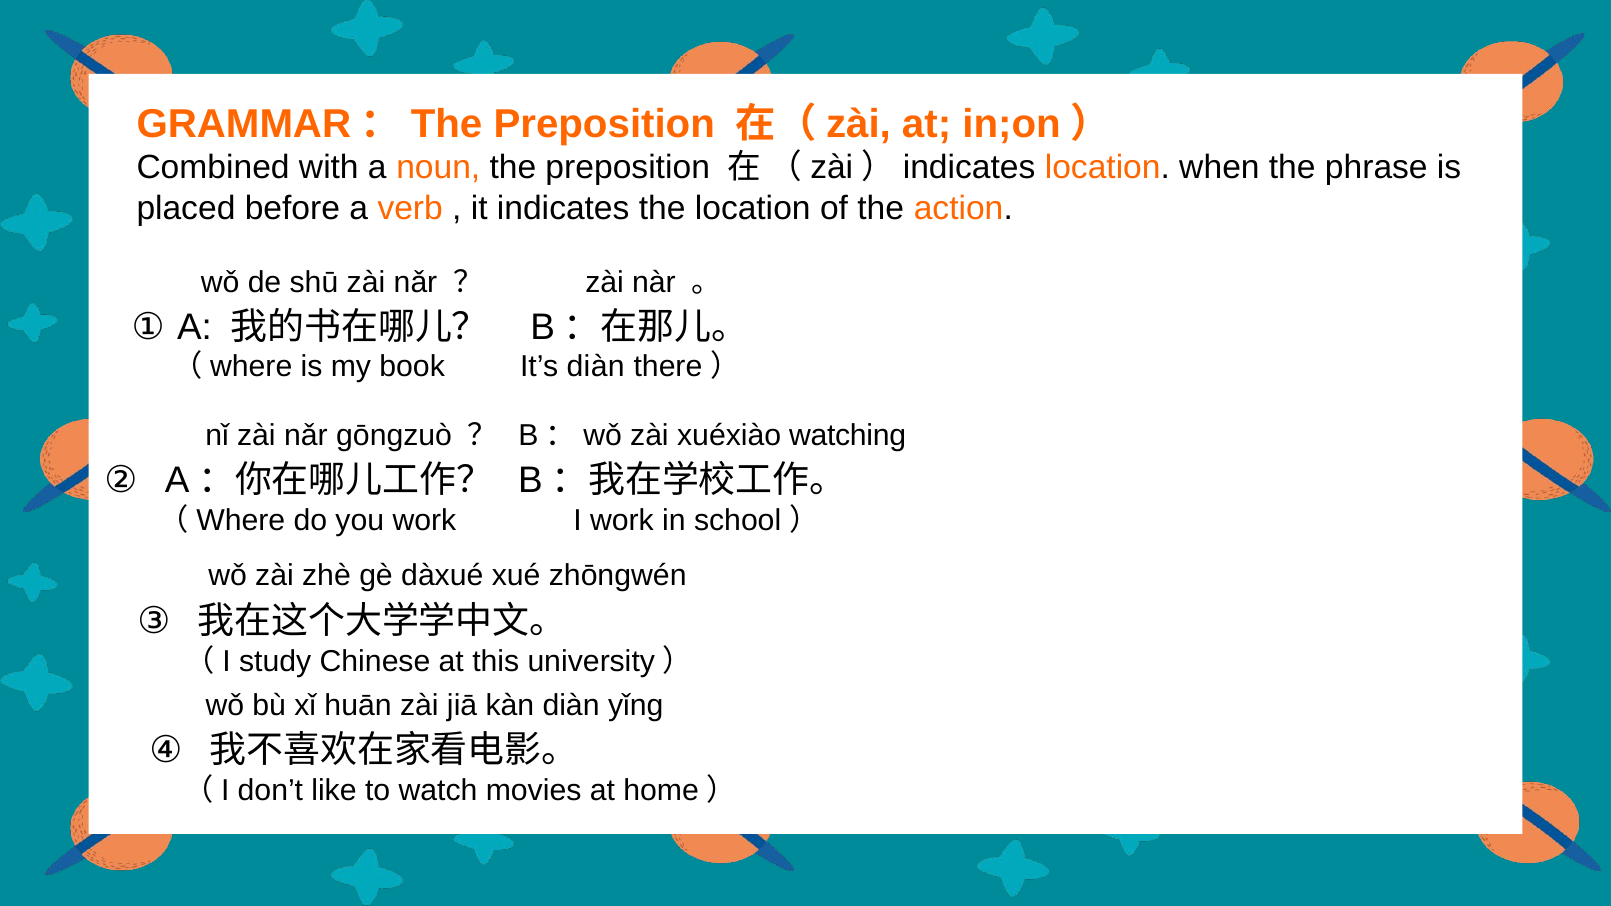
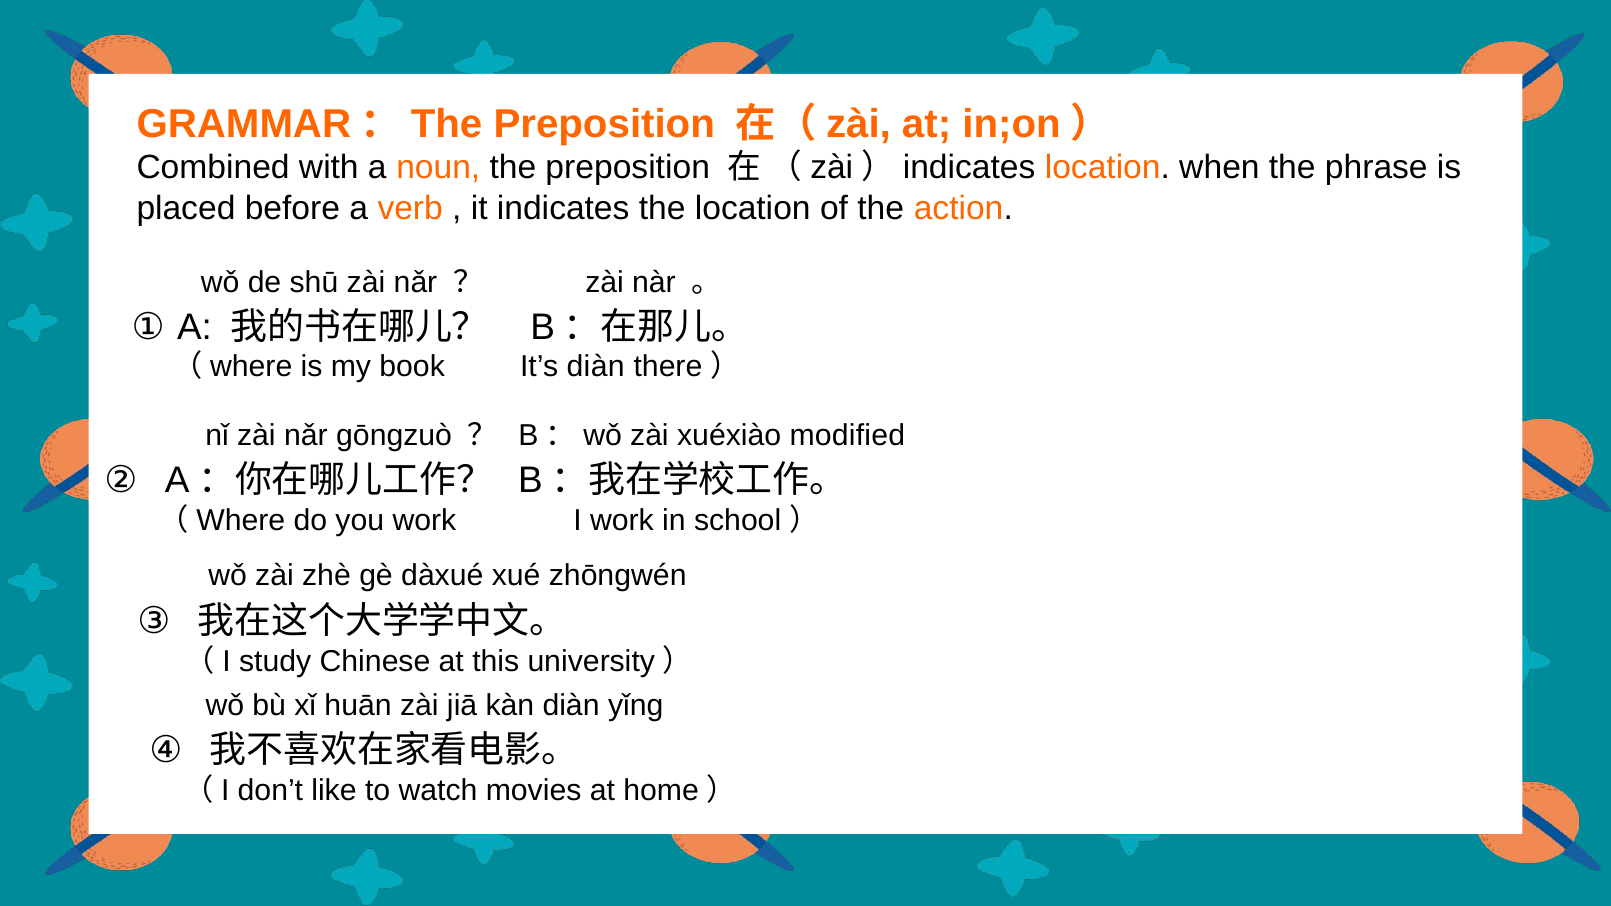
watching: watching -> modified (847, 435)
